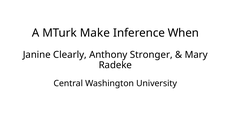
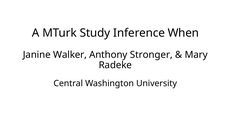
Make: Make -> Study (95, 33)
Clearly: Clearly -> Walker (70, 55)
